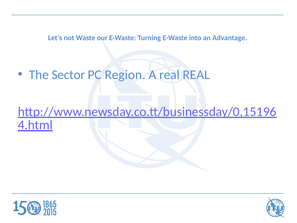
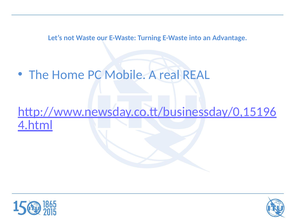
Sector: Sector -> Home (68, 75)
Region: Region -> Mobile (125, 75)
